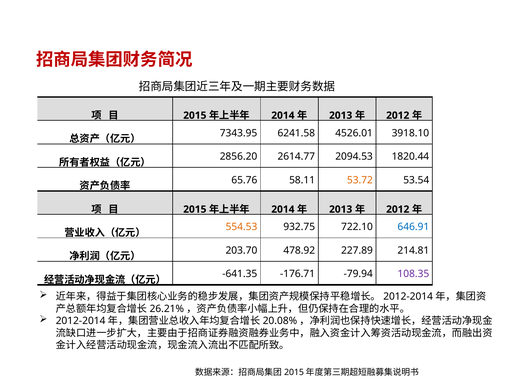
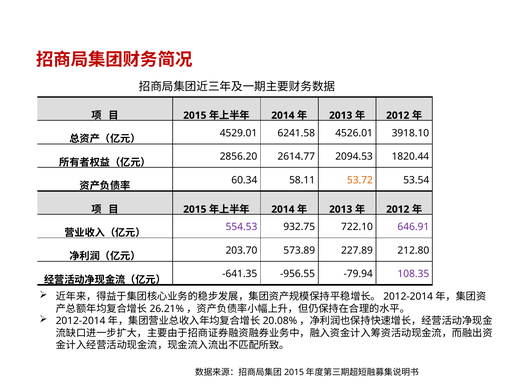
7343.95: 7343.95 -> 4529.01 (238, 133)
65.76: 65.76 -> 60.34 (244, 180)
554.53 colour: orange -> purple (241, 227)
646.91 colour: blue -> purple (413, 227)
478.92: 478.92 -> 573.89 (299, 250)
214.81: 214.81 -> 212.80 (413, 250)
-176.71: -176.71 -> -956.55 (298, 274)
